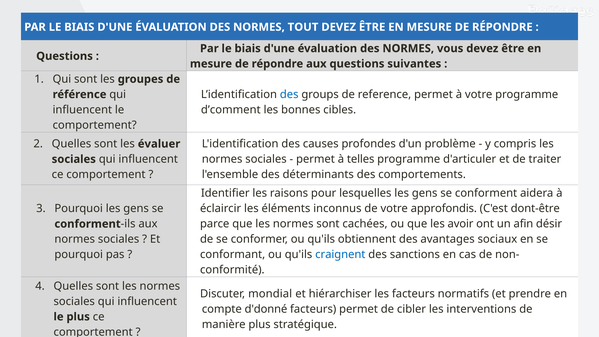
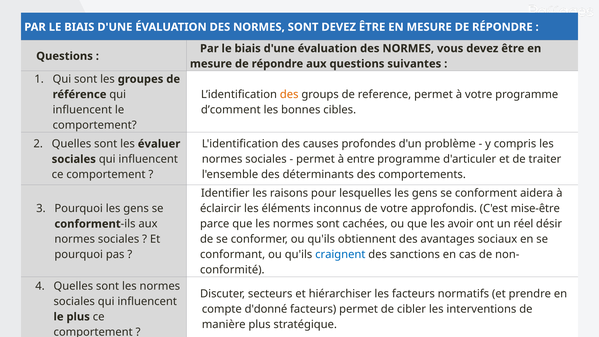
DES NORMES TOUT: TOUT -> SONT (303, 27)
des colour: blue -> orange (289, 94)
telles: telles -> entre (361, 159)
dont-être: dont-être -> mise-être (535, 209)
afin: afin -> réel (523, 224)
mondial: mondial -> secteurs (270, 294)
